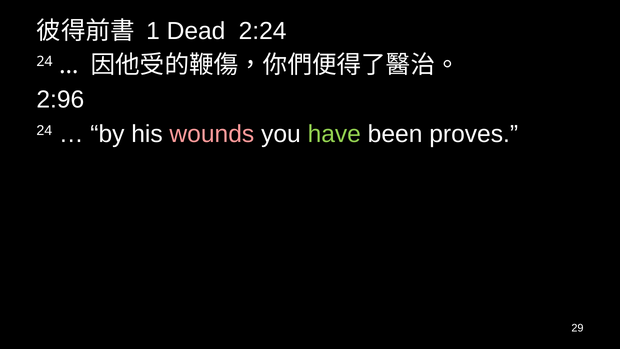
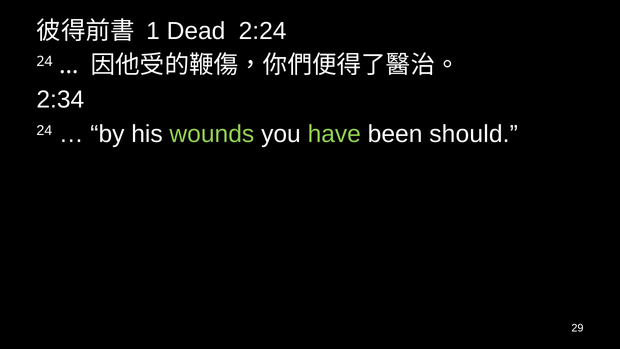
2:96: 2:96 -> 2:34 (60, 100)
wounds colour: pink -> light green (212, 134)
proves: proves -> should (474, 134)
